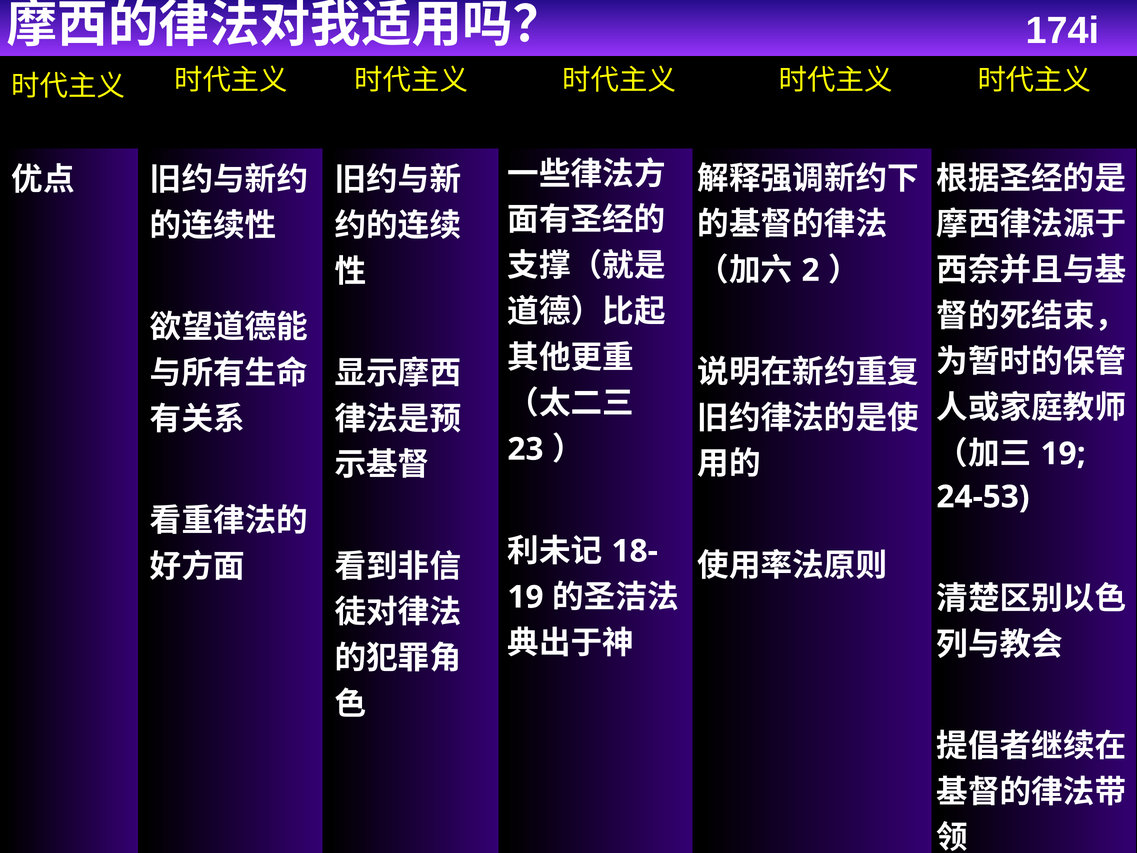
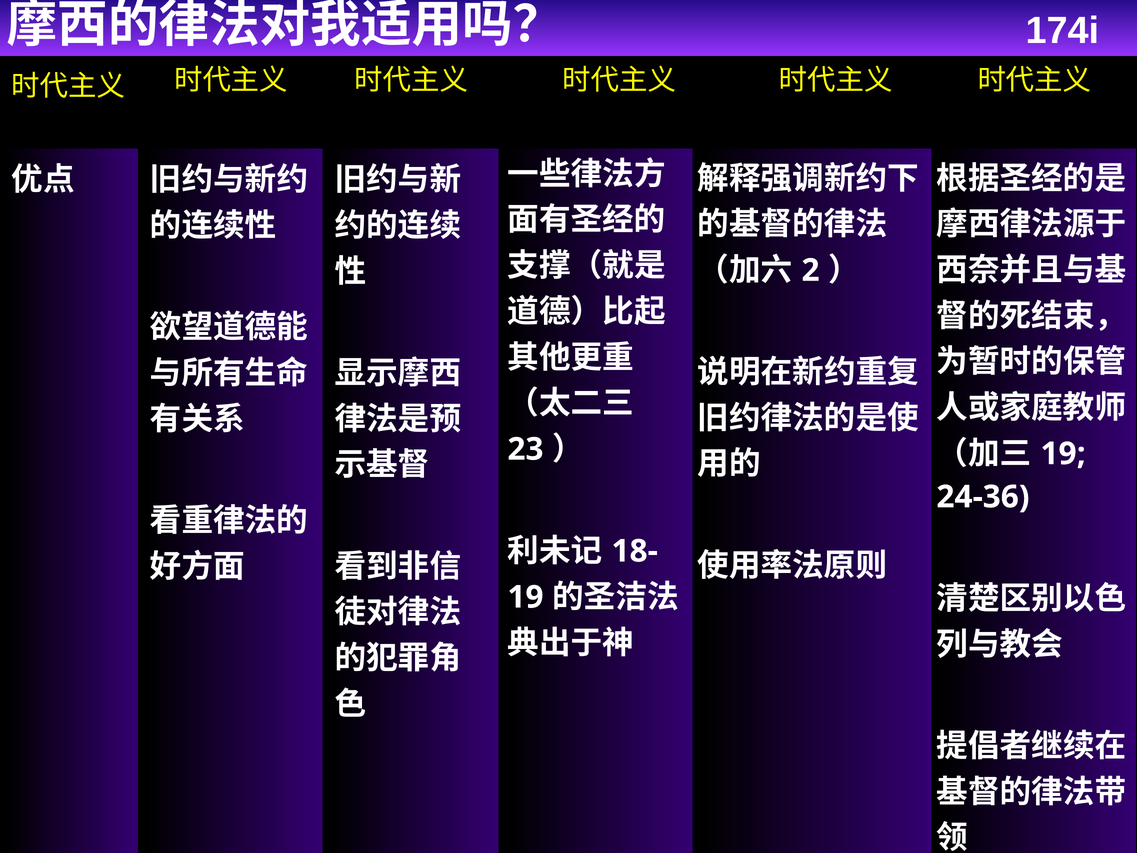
24-53: 24-53 -> 24-36 (983, 497)
